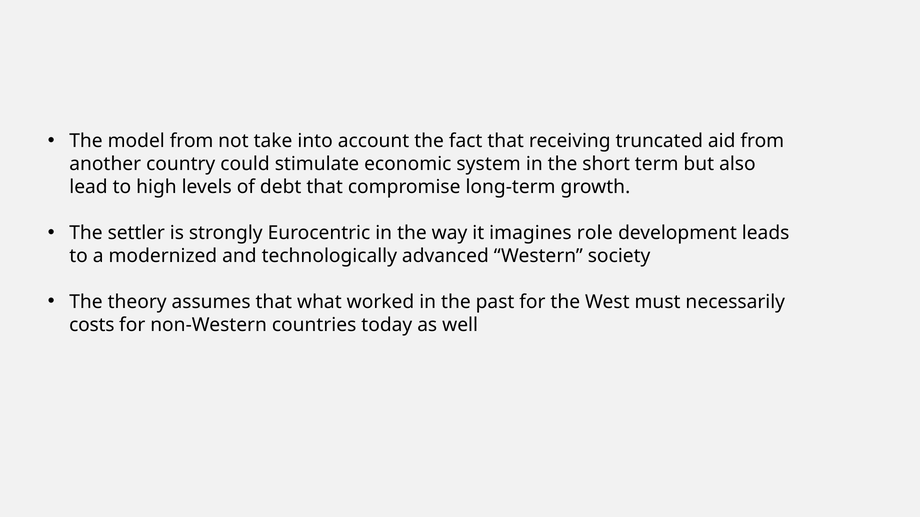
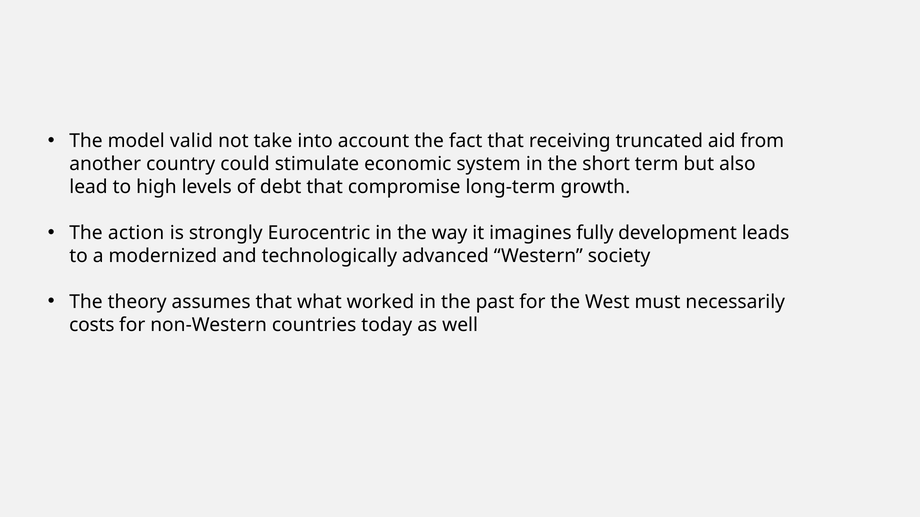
model from: from -> valid (191, 141)
settler: settler -> action (136, 233)
role: role -> fully (595, 233)
